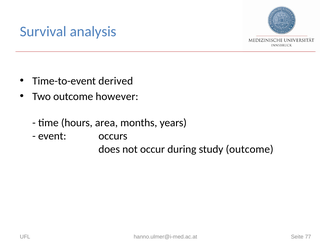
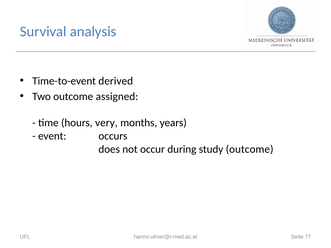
however: however -> assigned (117, 96)
area: area -> very (106, 123)
